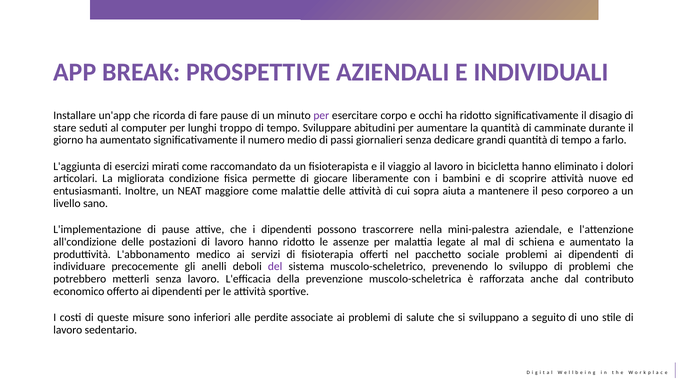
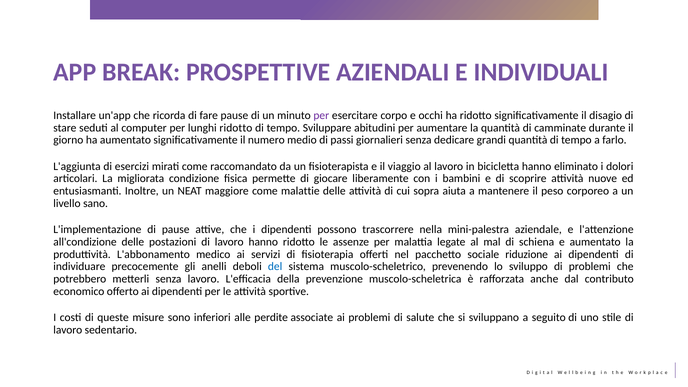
lunghi troppo: troppo -> ridotto (236, 128)
sociale problemi: problemi -> riduzione (527, 254)
del colour: purple -> blue (275, 267)
